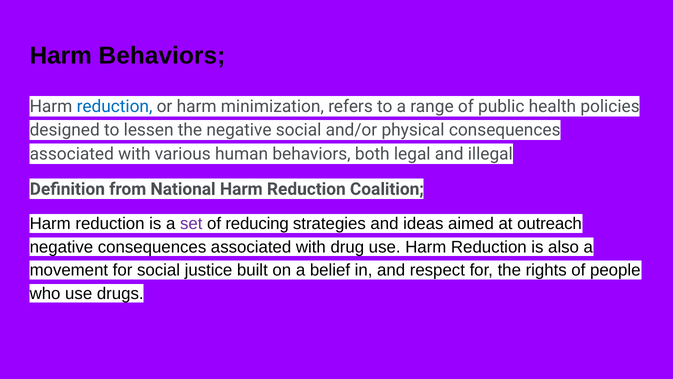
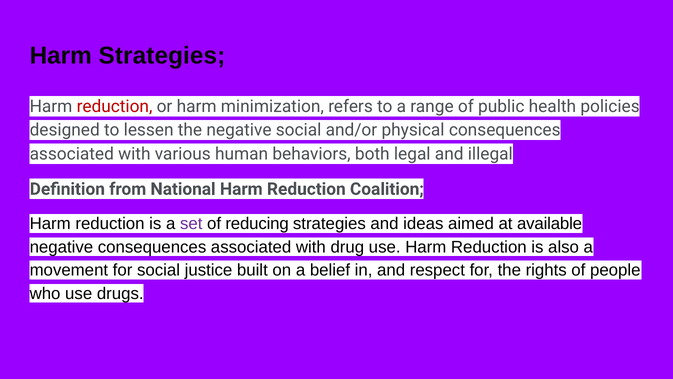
Harm Behaviors: Behaviors -> Strategies (162, 56)
reduction colour: blue -> red (115, 106)
outreach: outreach -> available (550, 224)
